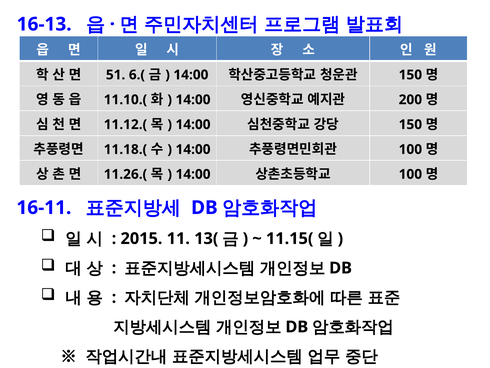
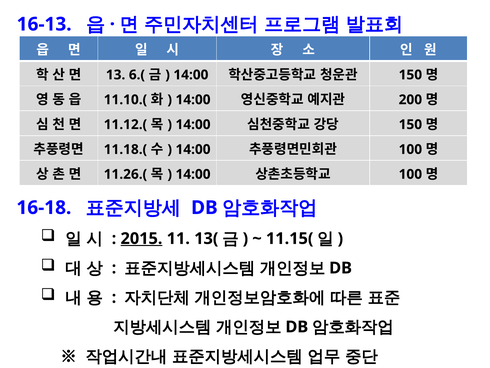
51: 51 -> 13 (116, 75)
16-11: 16-11 -> 16-18 (44, 207)
2015 underline: none -> present (141, 238)
